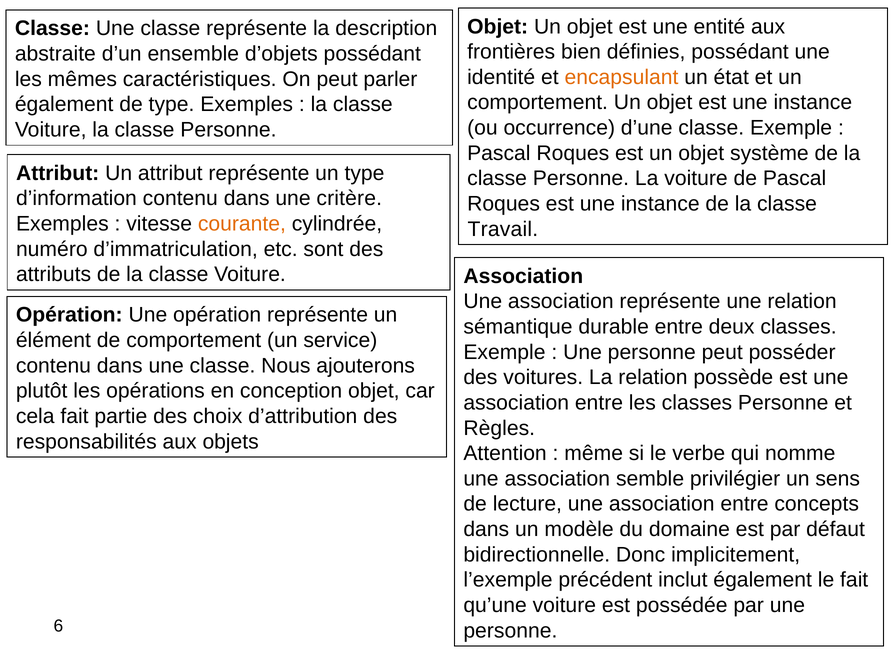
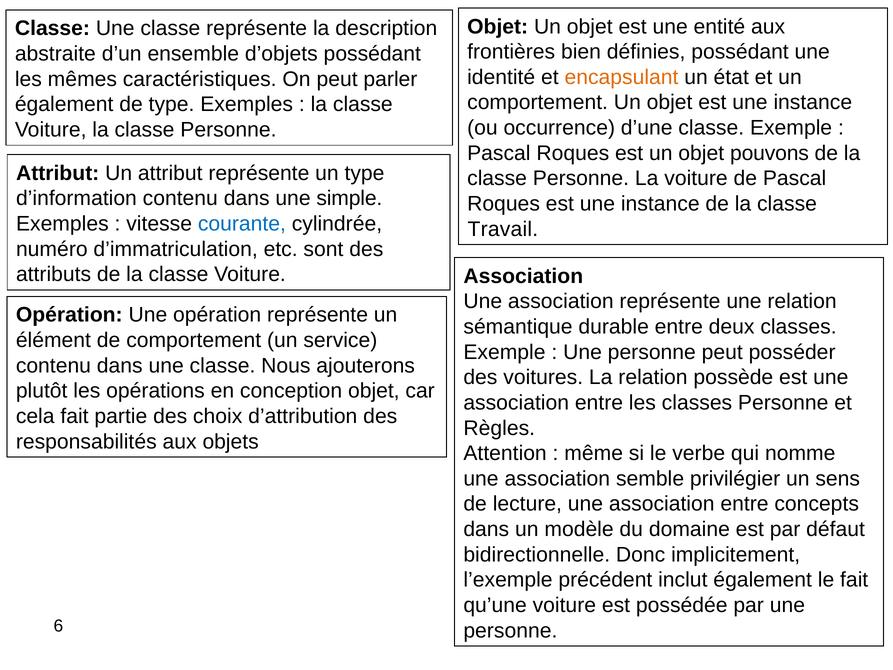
système: système -> pouvons (769, 153)
critère: critère -> simple (349, 198)
courante colour: orange -> blue (242, 224)
